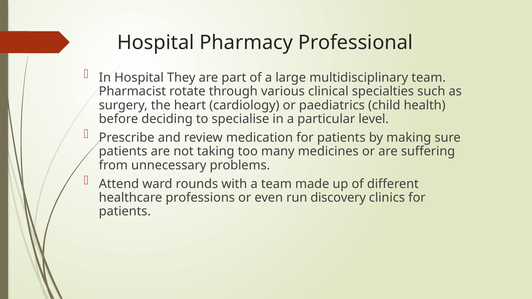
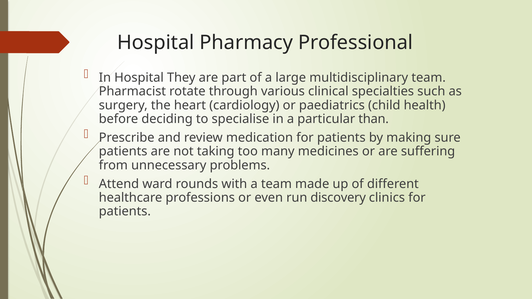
level: level -> than (374, 119)
